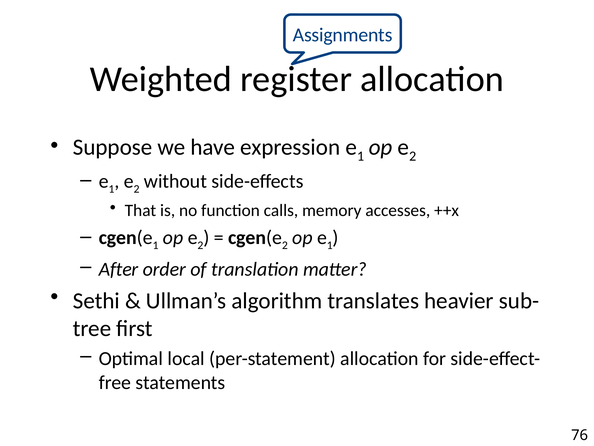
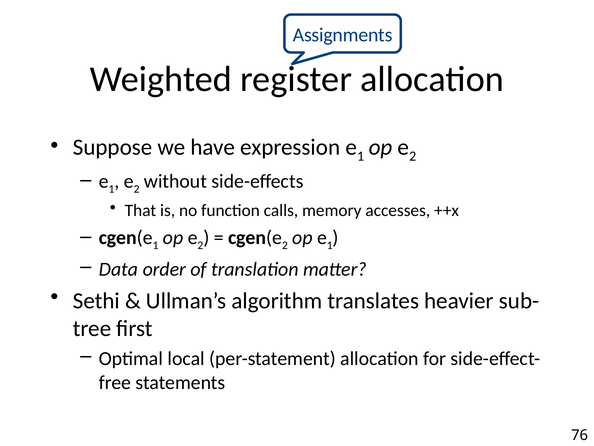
After: After -> Data (118, 269)
